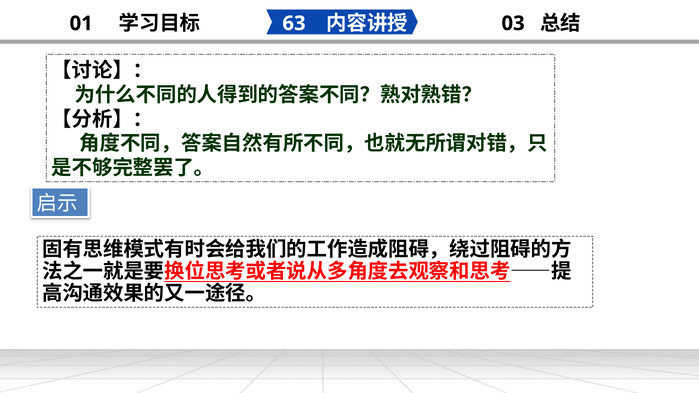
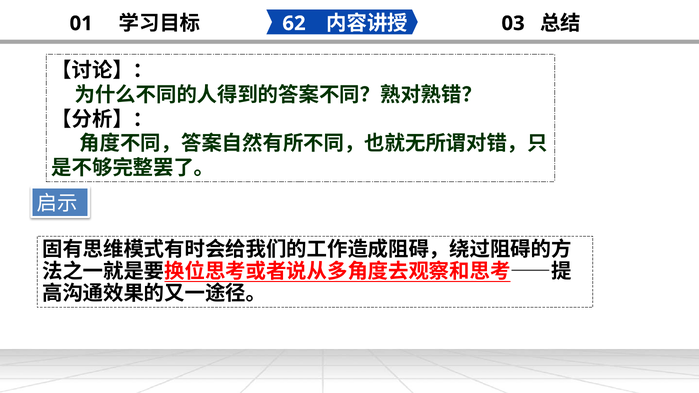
63: 63 -> 62 (294, 23)
